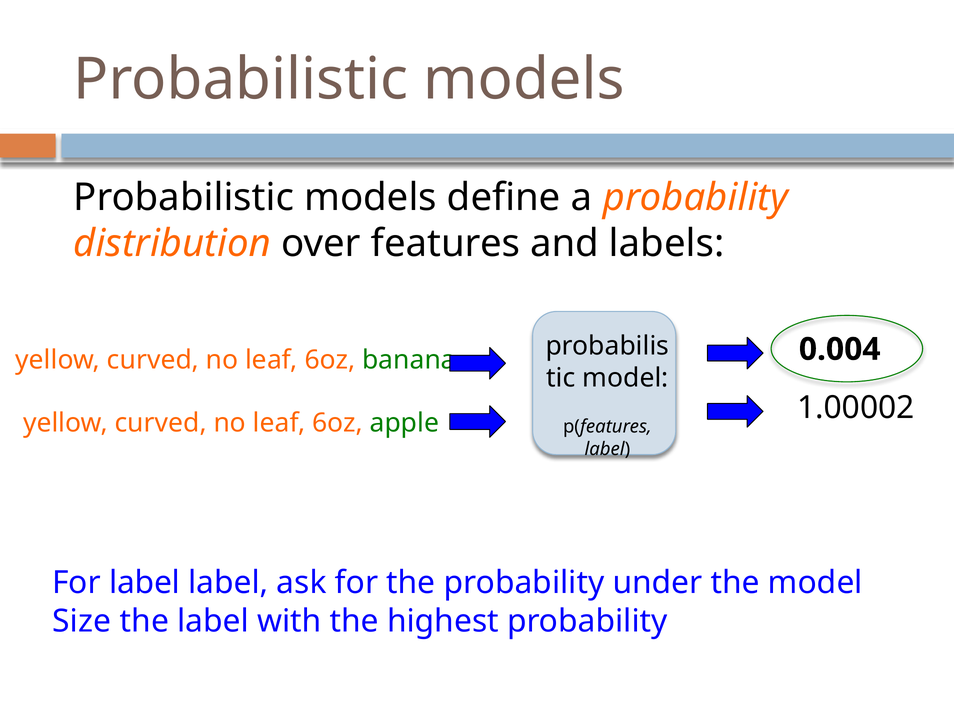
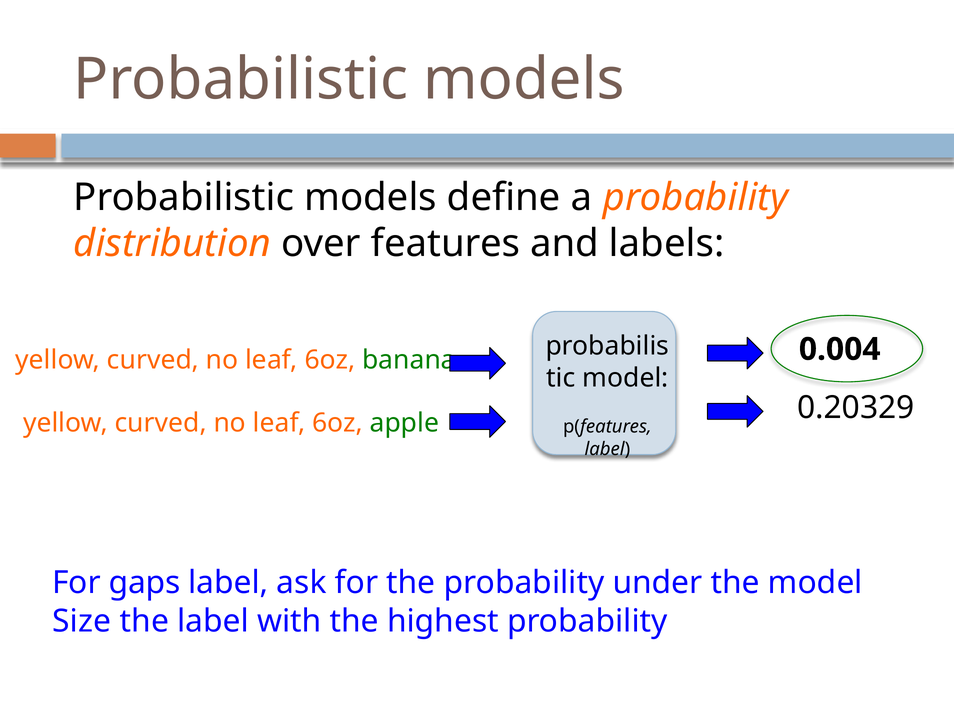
1.00002: 1.00002 -> 0.20329 (856, 408)
For label: label -> gaps (145, 582)
